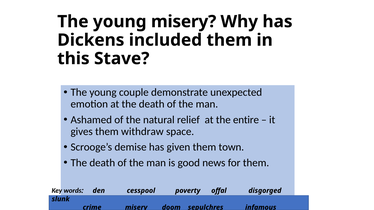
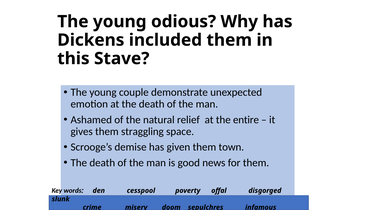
young misery: misery -> odious (184, 22)
withdraw: withdraw -> straggling (142, 132)
